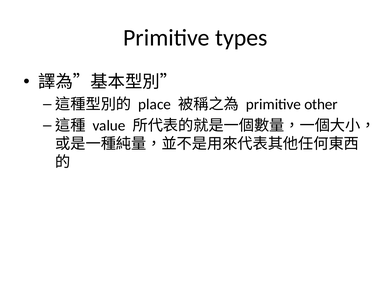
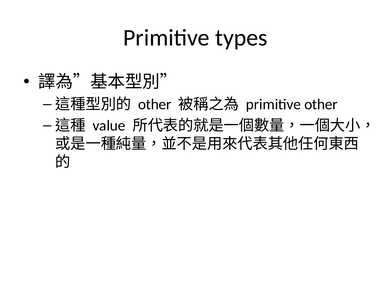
place: place -> other (155, 104)
